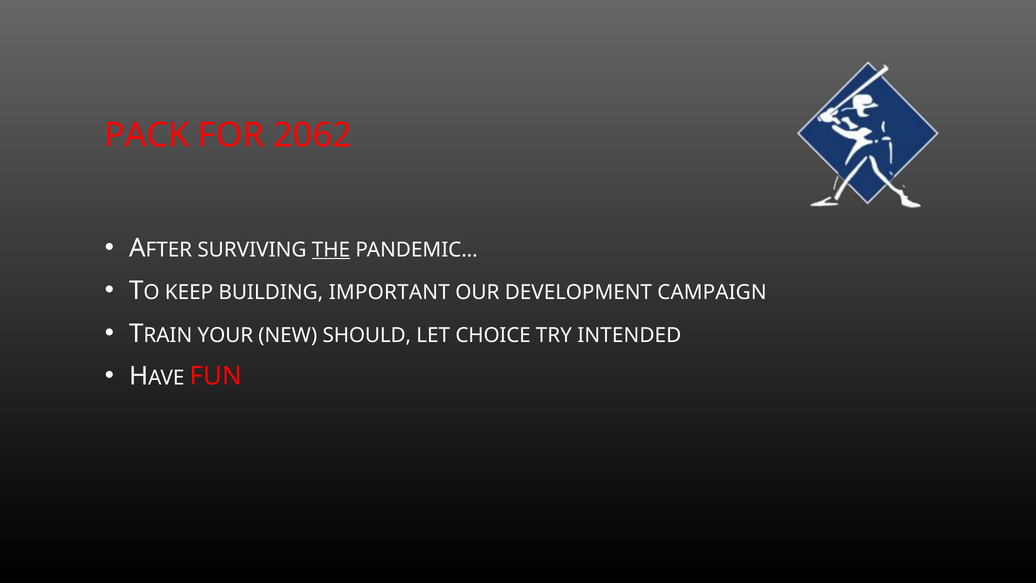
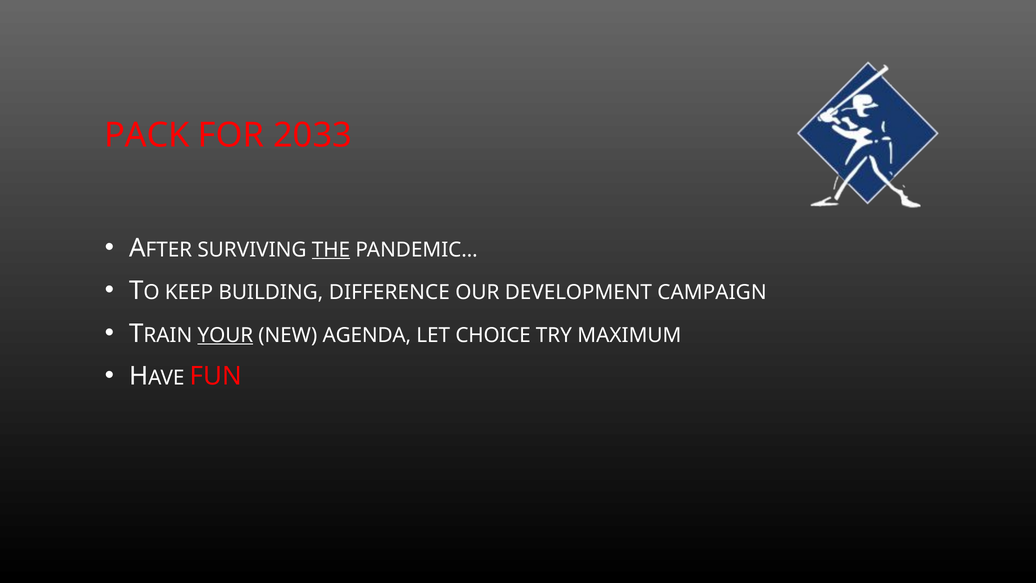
2062: 2062 -> 2033 (313, 135)
IMPORTANT: IMPORTANT -> DIFFERENCE (389, 292)
YOUR underline: none -> present (225, 335)
SHOULD: SHOULD -> AGENDA (367, 335)
INTENDED: INTENDED -> MAXIMUM (629, 335)
